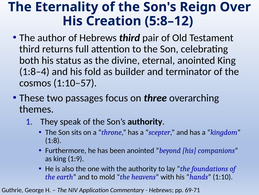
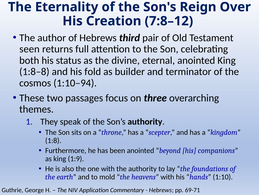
5:8–12: 5:8–12 -> 7:8–12 (169, 21)
third: third -> seen (29, 49)
1:8–4: 1:8–4 -> 1:8–8 (34, 71)
1:10–57: 1:10–57 -> 1:10–94 (75, 83)
